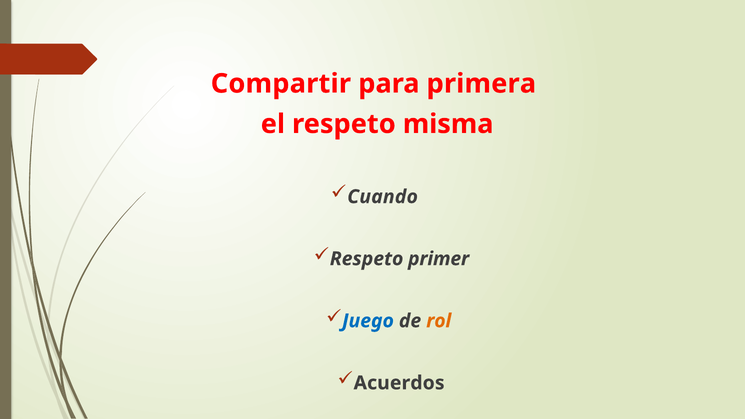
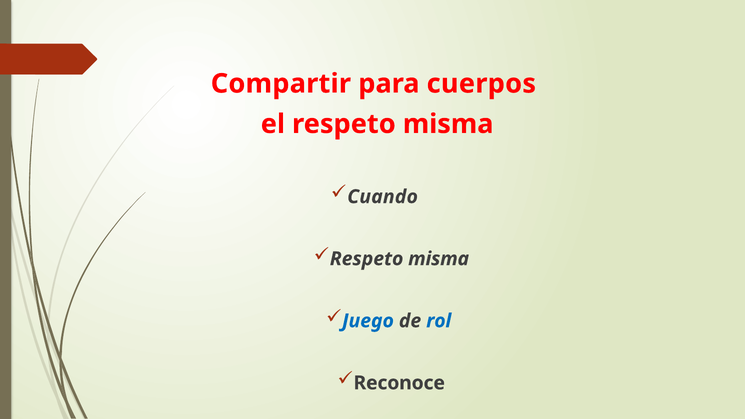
primera: primera -> cuerpos (481, 84)
primer: primer -> misma (439, 259)
rol colour: orange -> blue (439, 321)
Acuerdos: Acuerdos -> Reconoce (399, 383)
